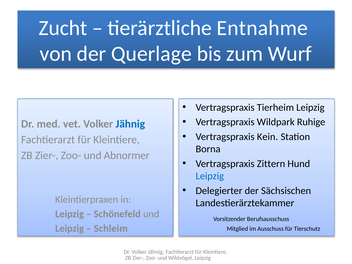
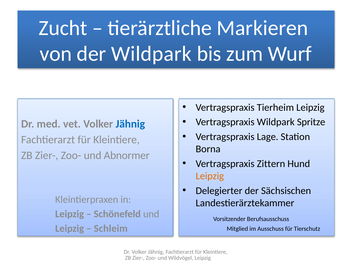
Entnahme: Entnahme -> Markieren (262, 28)
der Querlage: Querlage -> Wildpark (151, 54)
Ruhige: Ruhige -> Spritze (311, 122)
Kein: Kein -> Lage (268, 137)
Leipzig colour: blue -> orange (210, 176)
